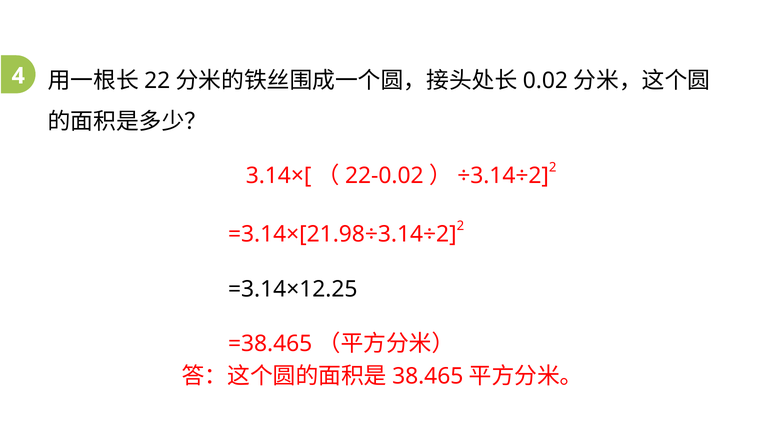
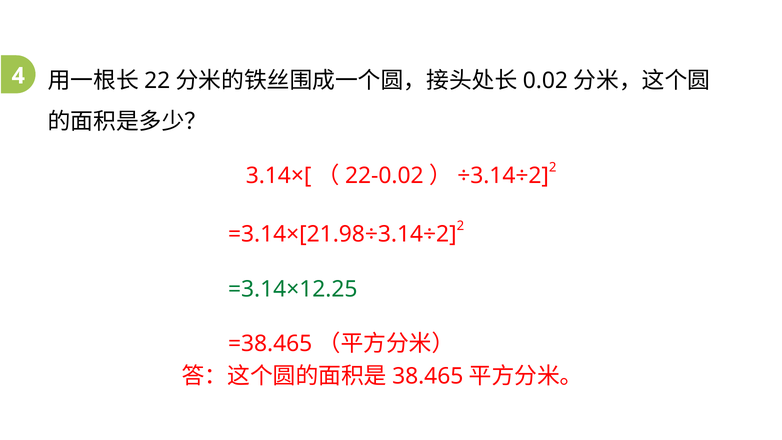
=3.14×12.25 colour: black -> green (293, 289)
